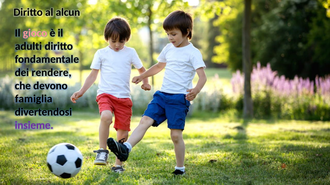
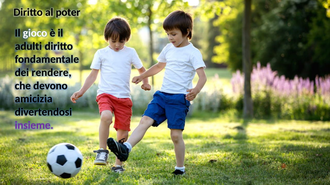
alcun: alcun -> poter (68, 12)
gioco colour: pink -> white (35, 33)
famiglia: famiglia -> amicizia (34, 99)
